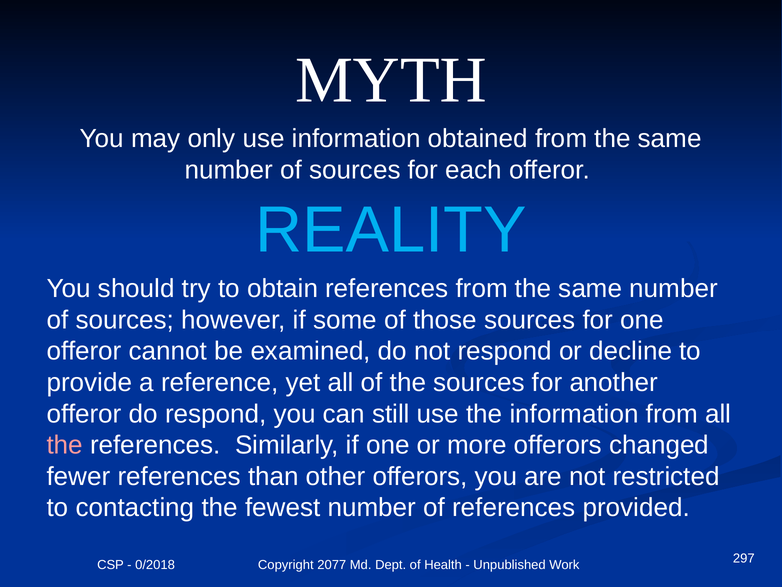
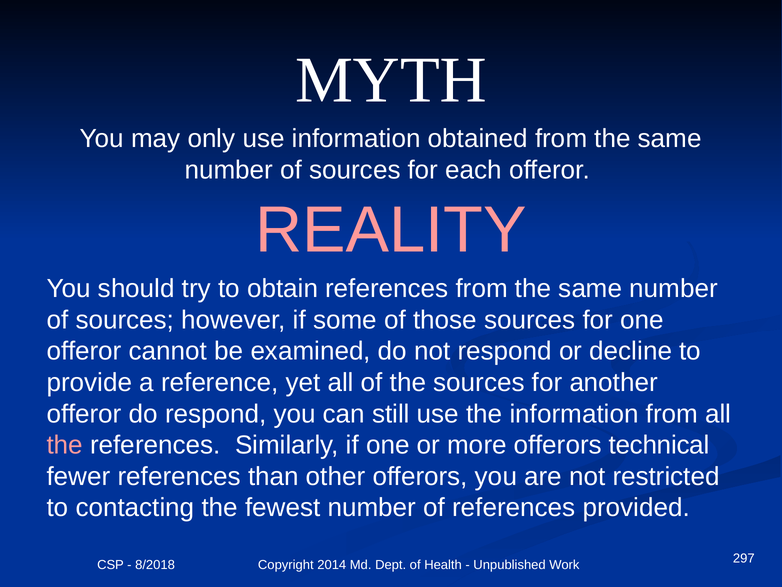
REALITY colour: light blue -> pink (391, 230)
changed: changed -> technical (659, 445)
0/2018: 0/2018 -> 8/2018 (155, 564)
2077: 2077 -> 2014 (332, 564)
